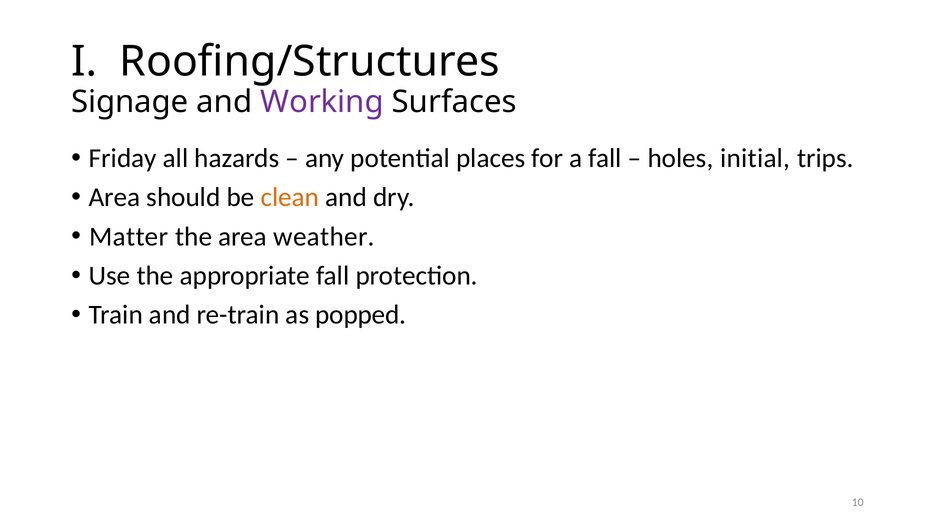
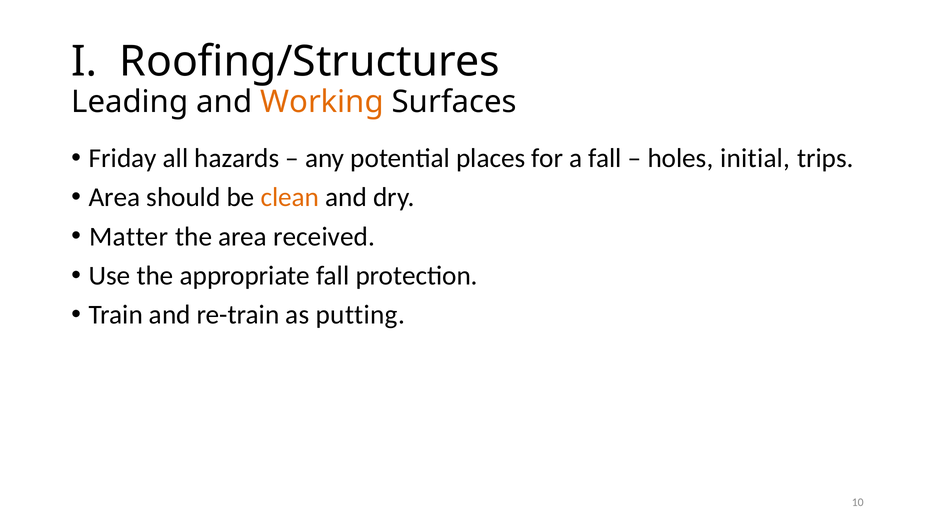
Signage: Signage -> Leading (130, 102)
Working colour: purple -> orange (322, 102)
weather: weather -> received (324, 236)
popped: popped -> putting (360, 315)
